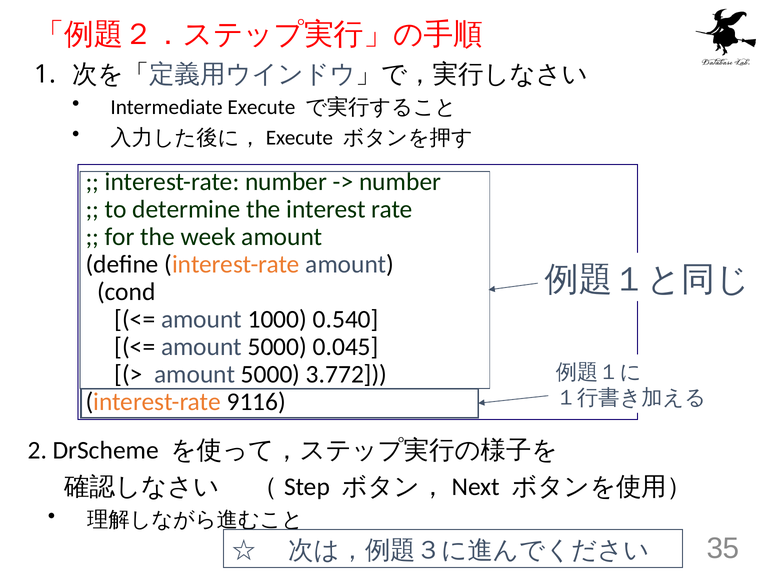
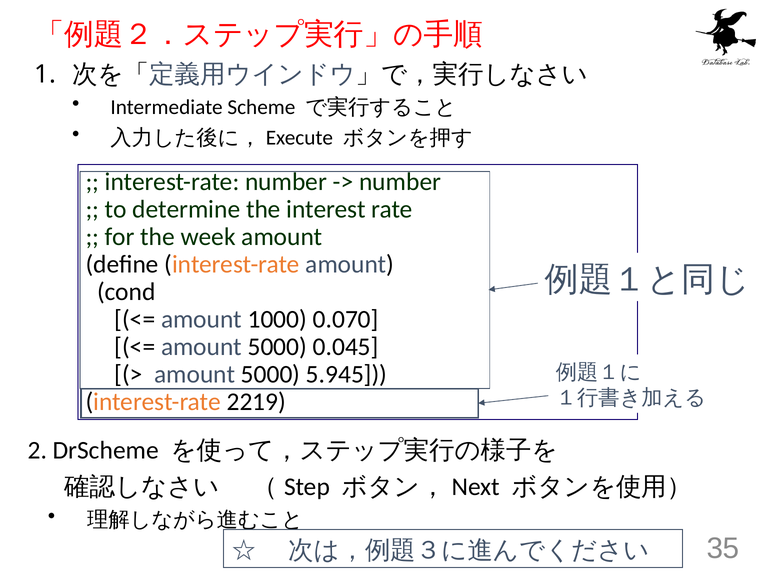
Execute: Execute -> Scheme (261, 107)
0.540: 0.540 -> 0.070 (346, 319)
3.772: 3.772 -> 5.945 (347, 374)
9116: 9116 -> 2219 (256, 402)
